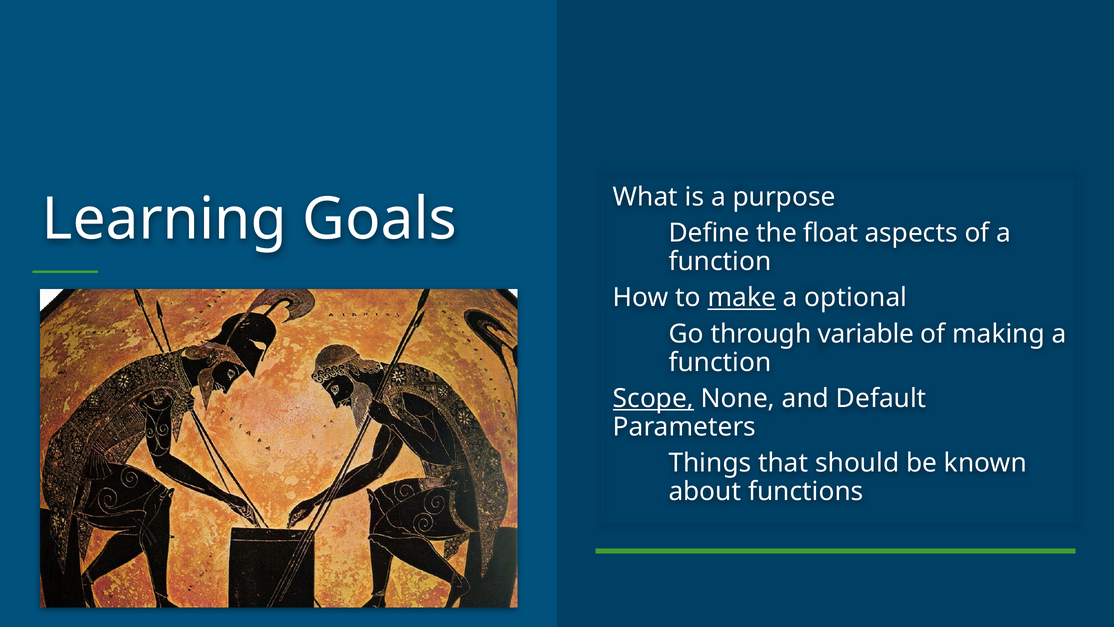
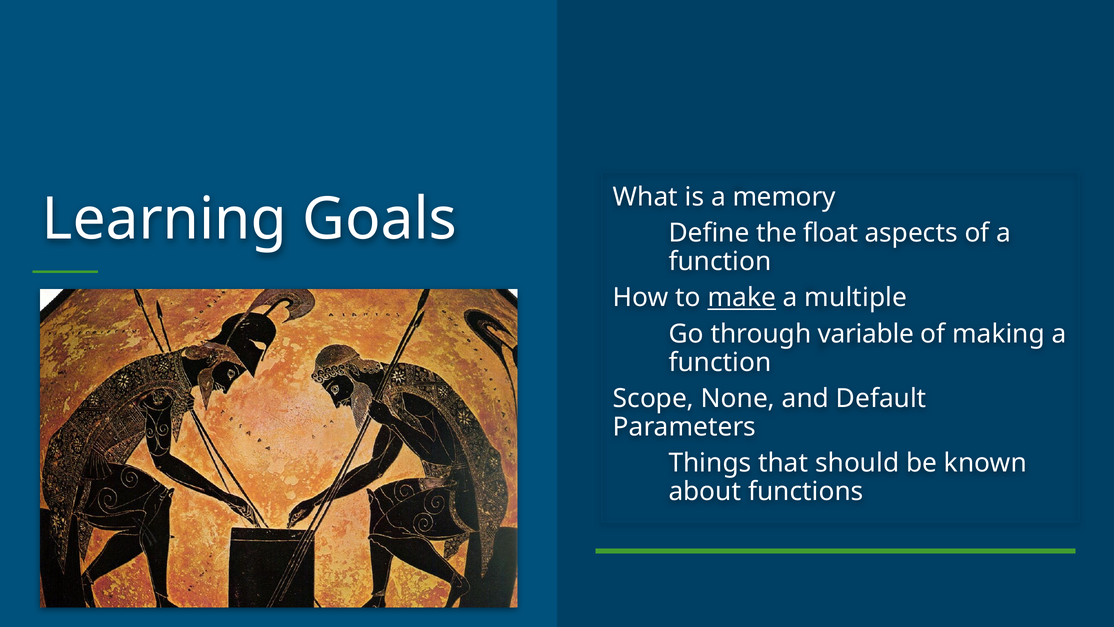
purpose: purpose -> memory (784, 197)
optional: optional -> multiple (856, 298)
Scope underline: present -> none (653, 398)
